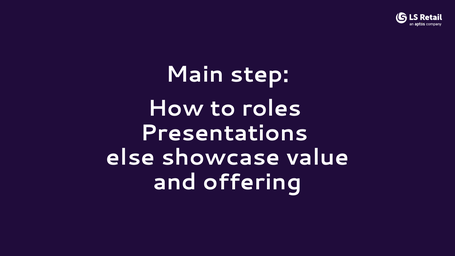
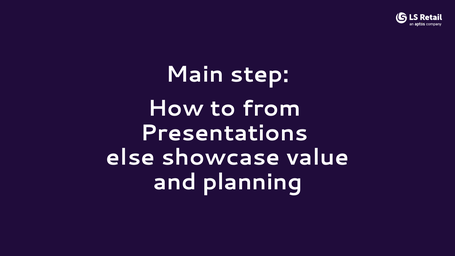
roles: roles -> from (271, 108)
offering: offering -> planning (252, 182)
